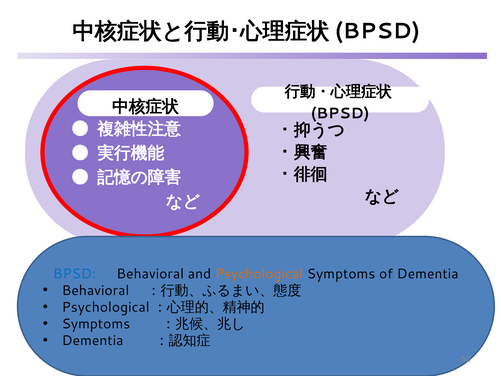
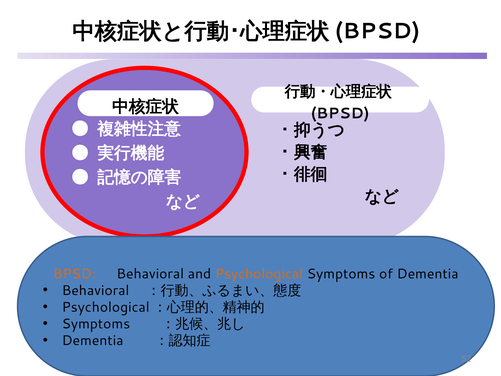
BPSD colour: blue -> orange (74, 274)
